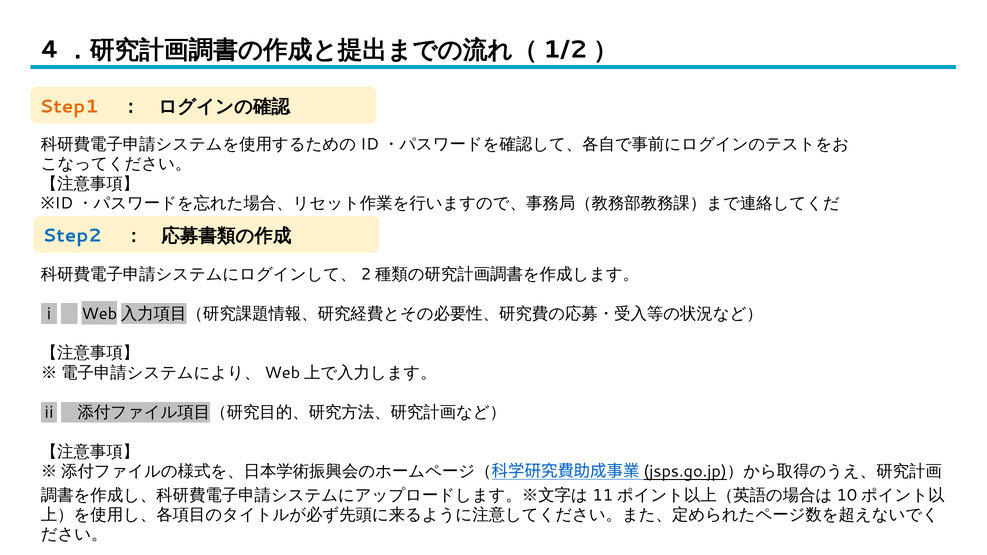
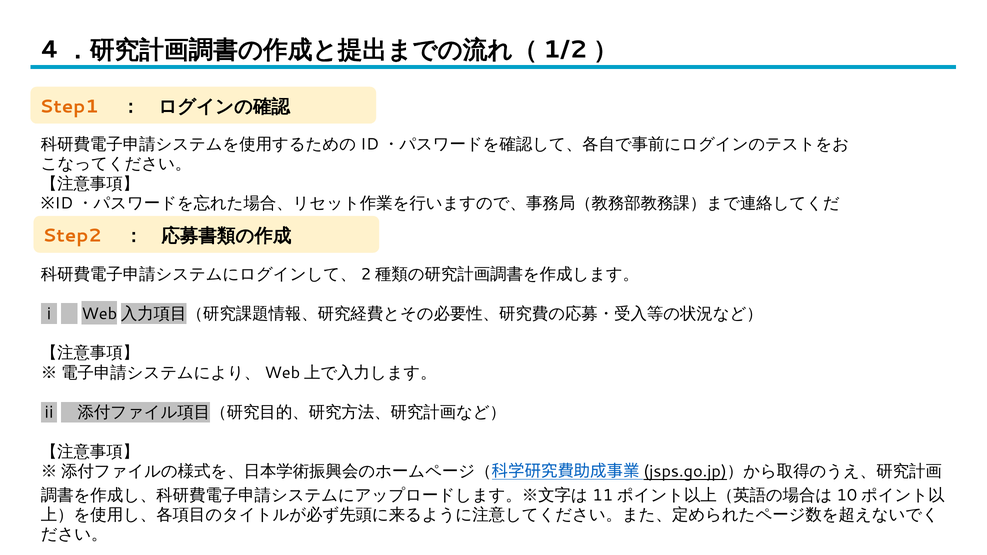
Step2 colour: blue -> orange (72, 236)
